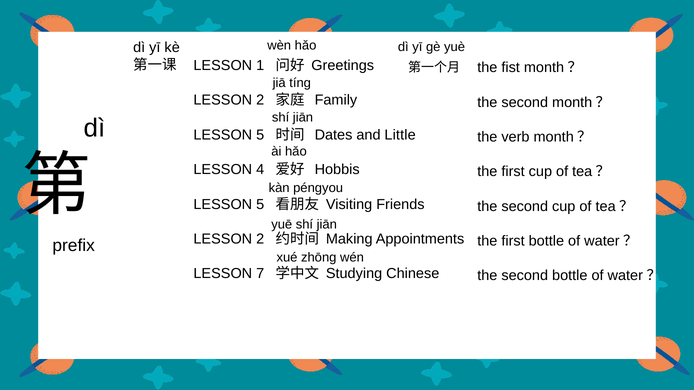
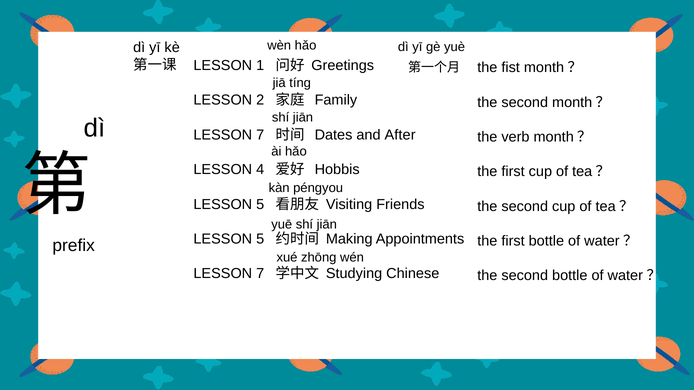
5: 5 -> 7 (260, 135)
Little: Little -> After (400, 135)
2: 2 -> 5 (260, 239)
